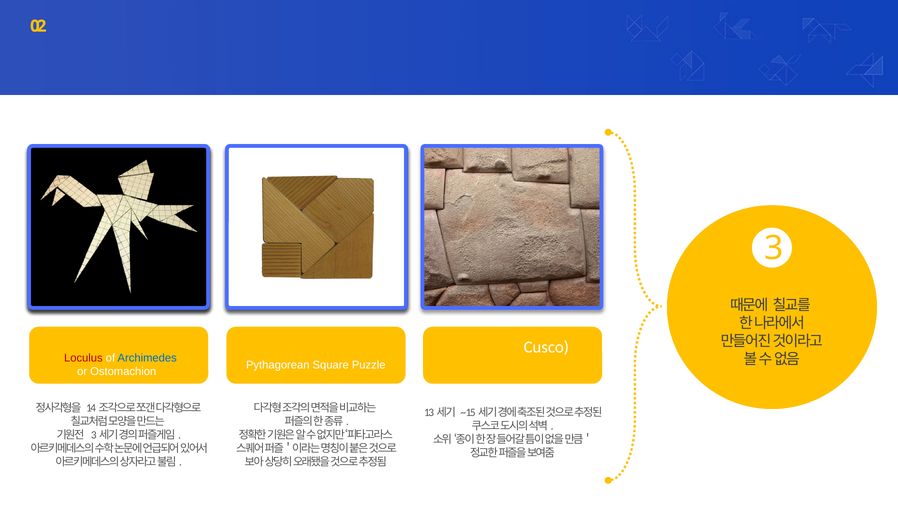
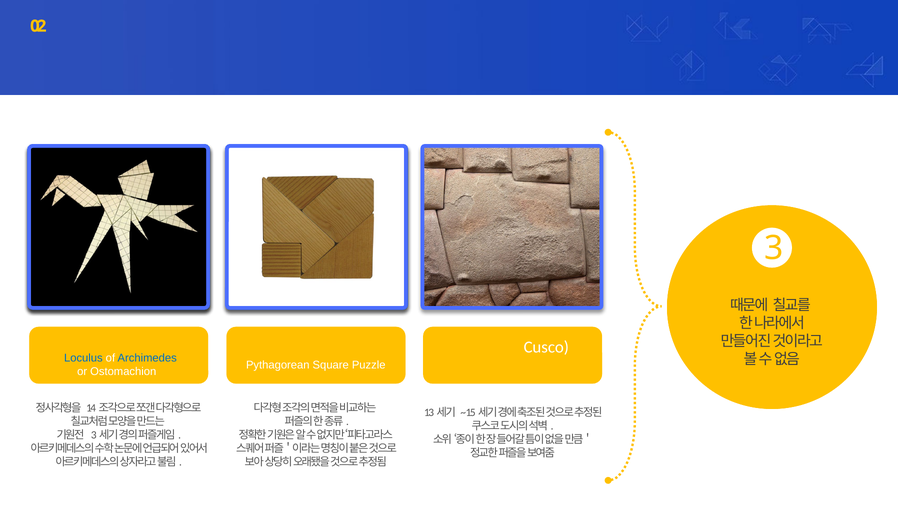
Loculus colour: red -> blue (83, 358)
